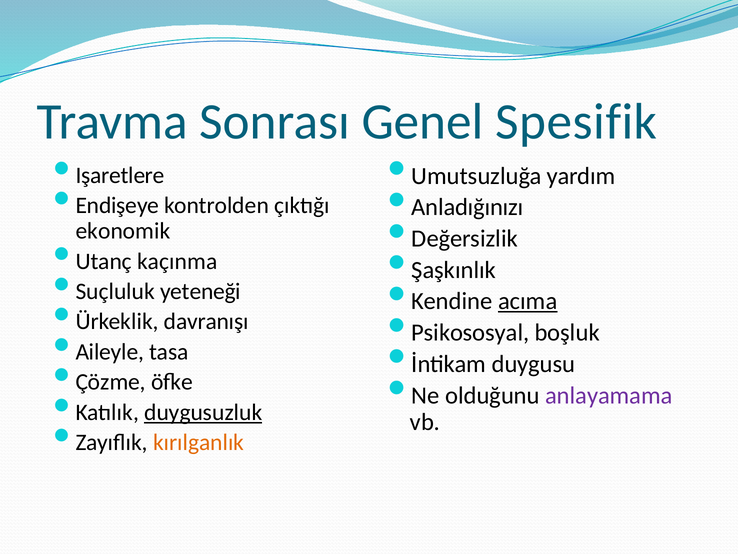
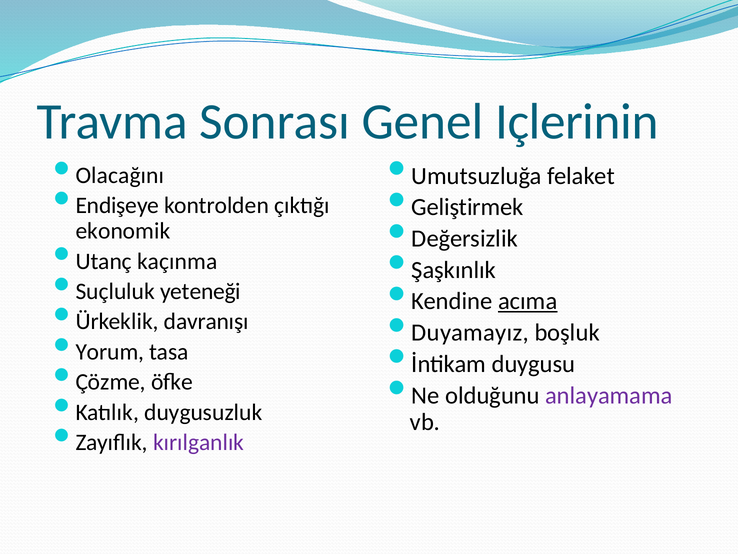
Spesifik: Spesifik -> Içlerinin (577, 122)
yardım: yardım -> felaket (581, 176)
Işaretlere: Işaretlere -> Olacağını (120, 175)
Anladığınızı: Anladığınızı -> Geliştirmek (467, 207)
Psikososyal: Psikososyal -> Duyamayız (470, 332)
Aileyle: Aileyle -> Yorum (110, 352)
duygusuzluk underline: present -> none (203, 412)
kırılganlık colour: orange -> purple (199, 442)
